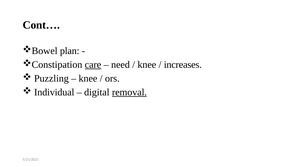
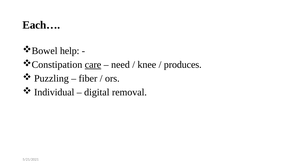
Cont…: Cont… -> Each… (41, 25)
plan: plan -> help (70, 51)
increases: increases -> produces (183, 65)
knee: knee -> fiber (88, 78)
removal underline: present -> none (129, 92)
